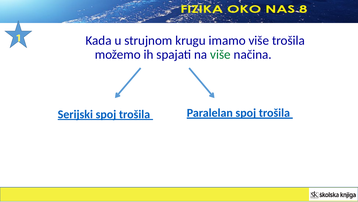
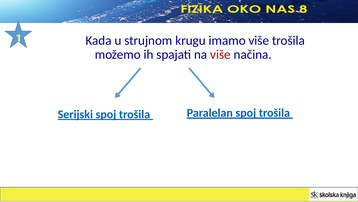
više colour: green -> red (220, 54)
